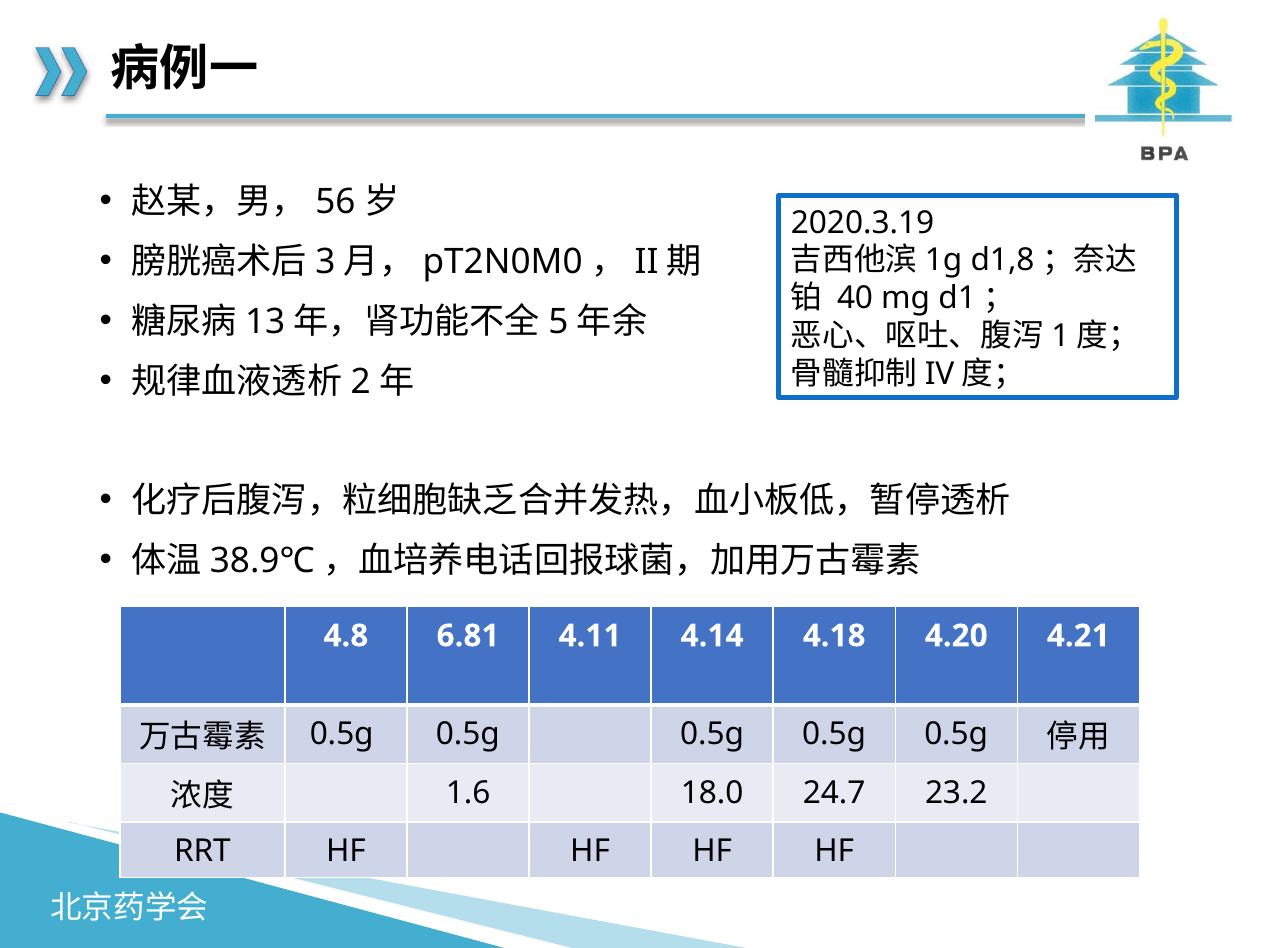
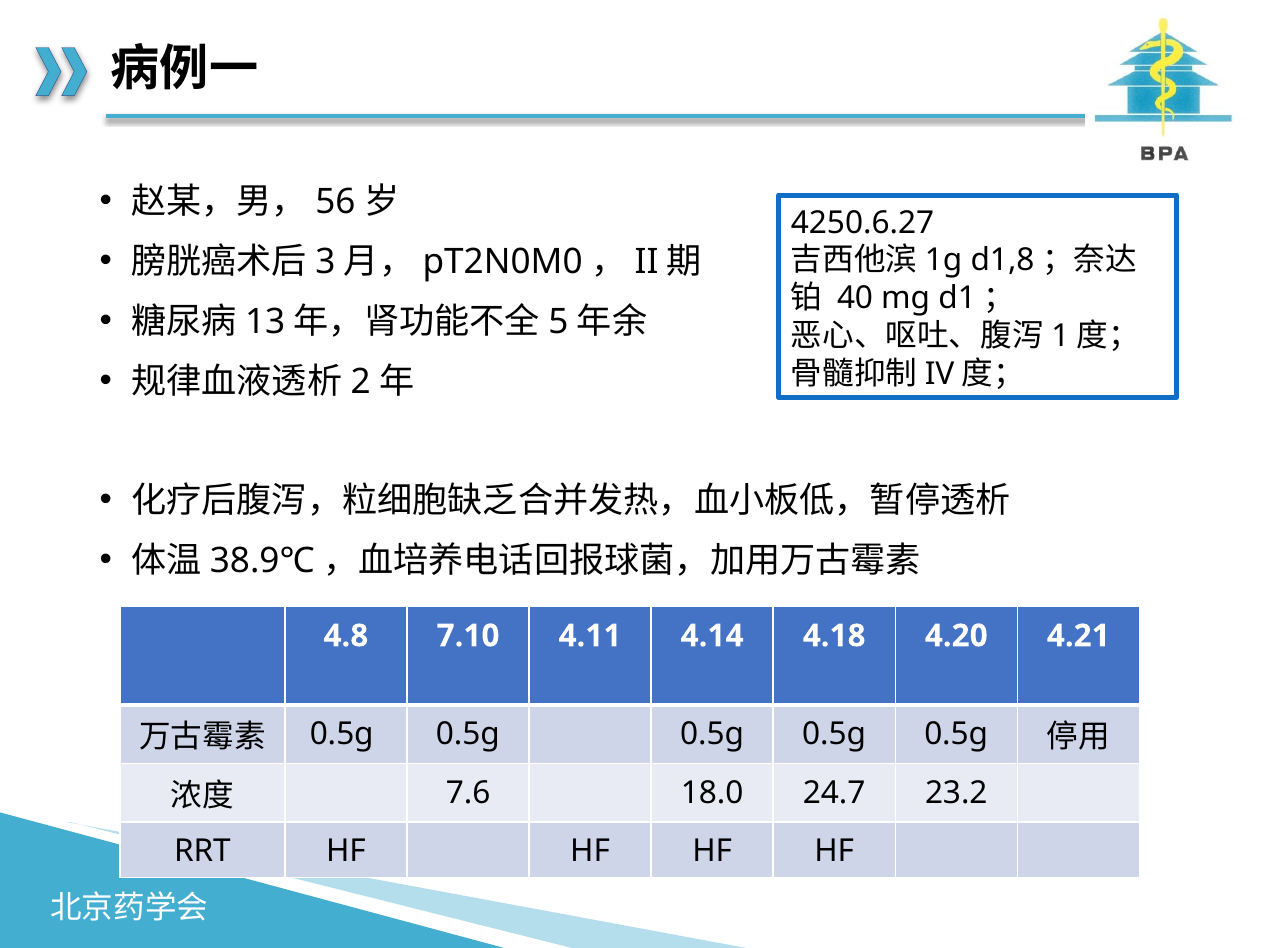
2020.3.19: 2020.3.19 -> 4250.6.27 (863, 223)
6.81: 6.81 -> 7.10 (468, 636)
1.6: 1.6 -> 7.6 (468, 793)
